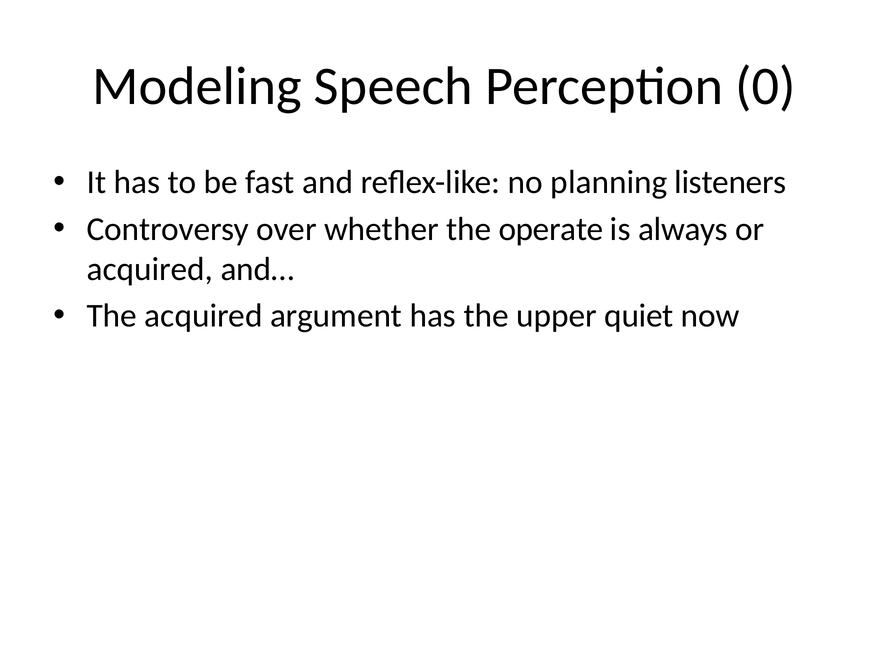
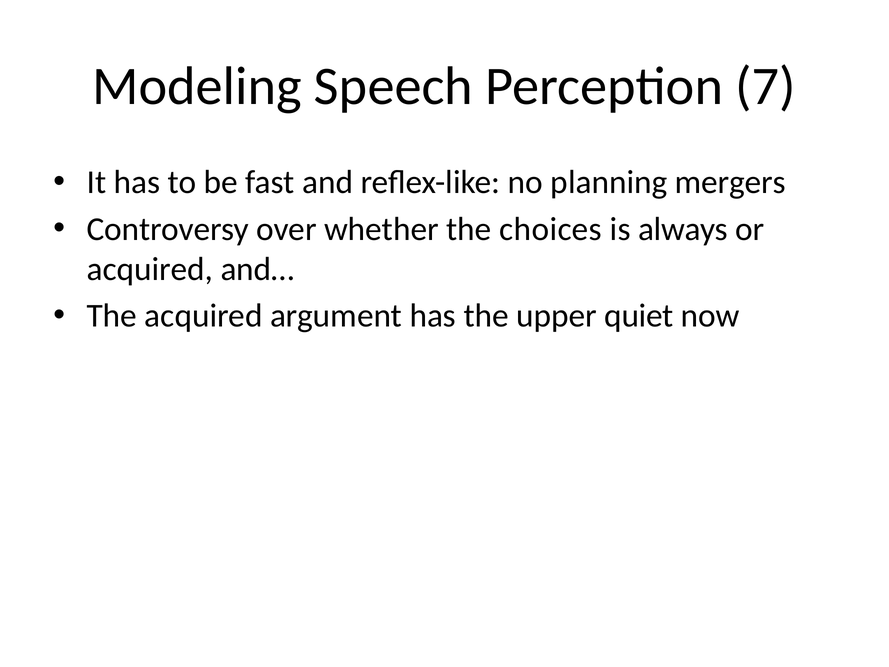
0: 0 -> 7 (766, 86)
listeners: listeners -> mergers (730, 182)
operate: operate -> choices (551, 229)
